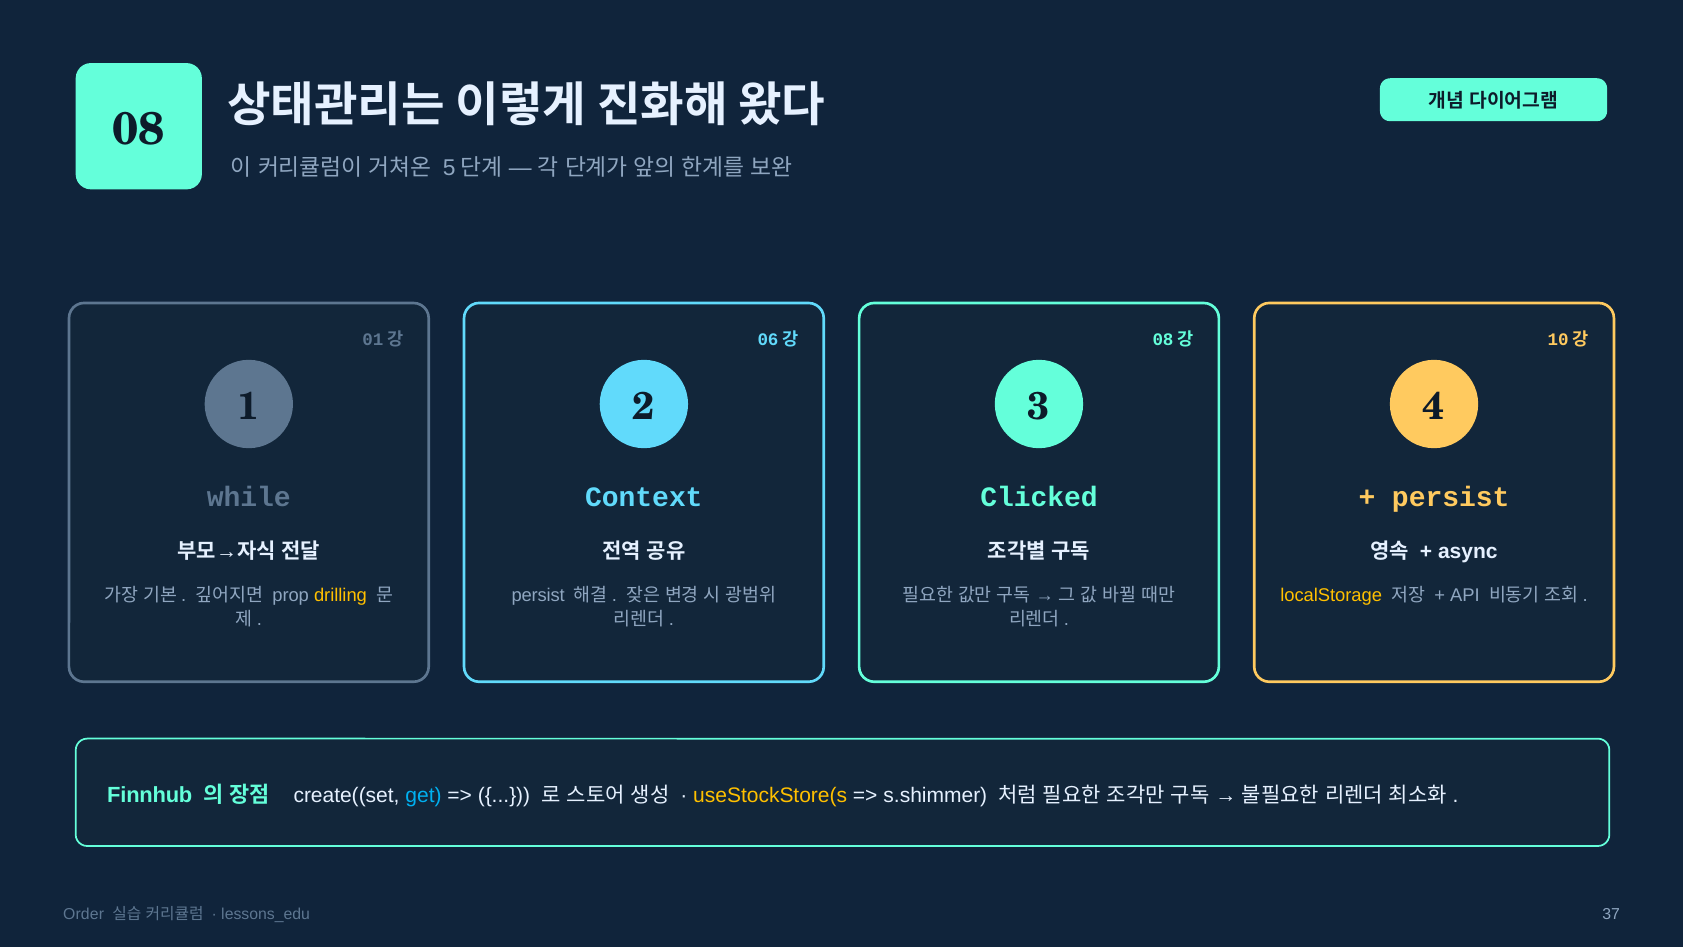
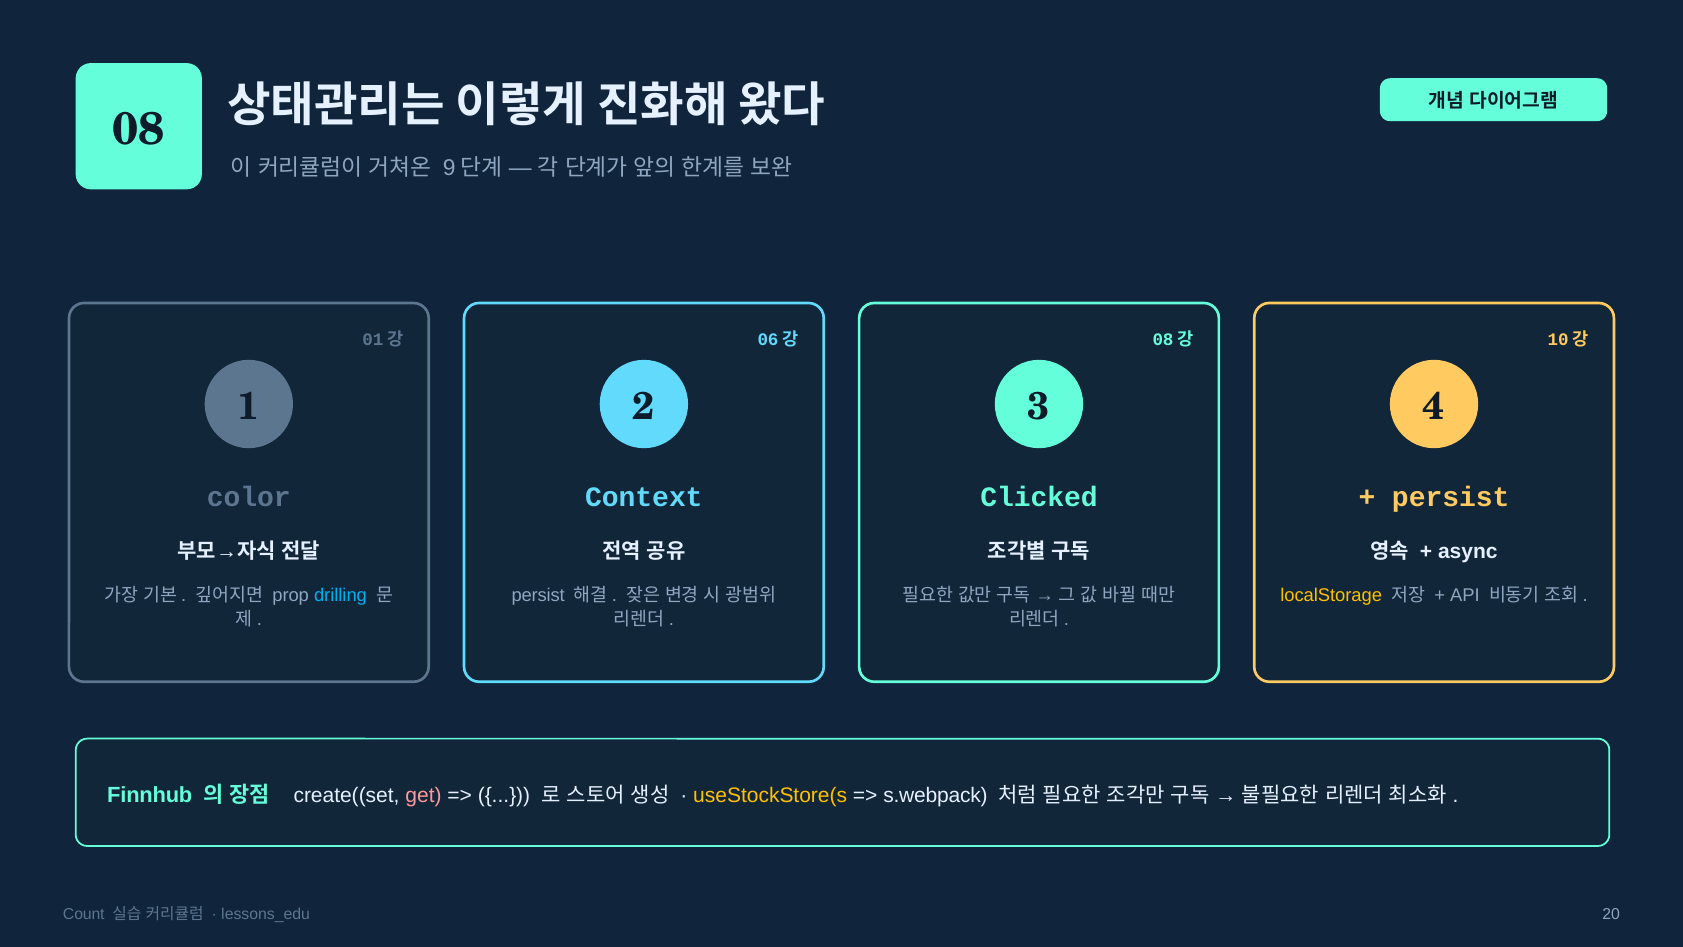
5: 5 -> 9 (449, 168)
while: while -> color (249, 497)
drilling colour: yellow -> light blue (340, 595)
get colour: light blue -> pink (423, 795)
s.shimmer: s.shimmer -> s.webpack (935, 795)
Order: Order -> Count (84, 914)
37: 37 -> 20 (1611, 914)
